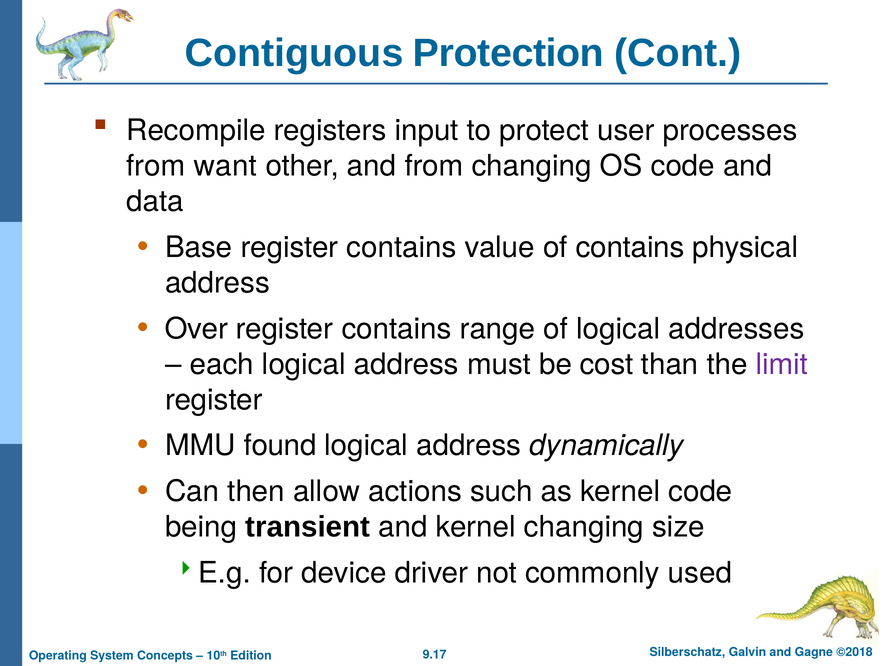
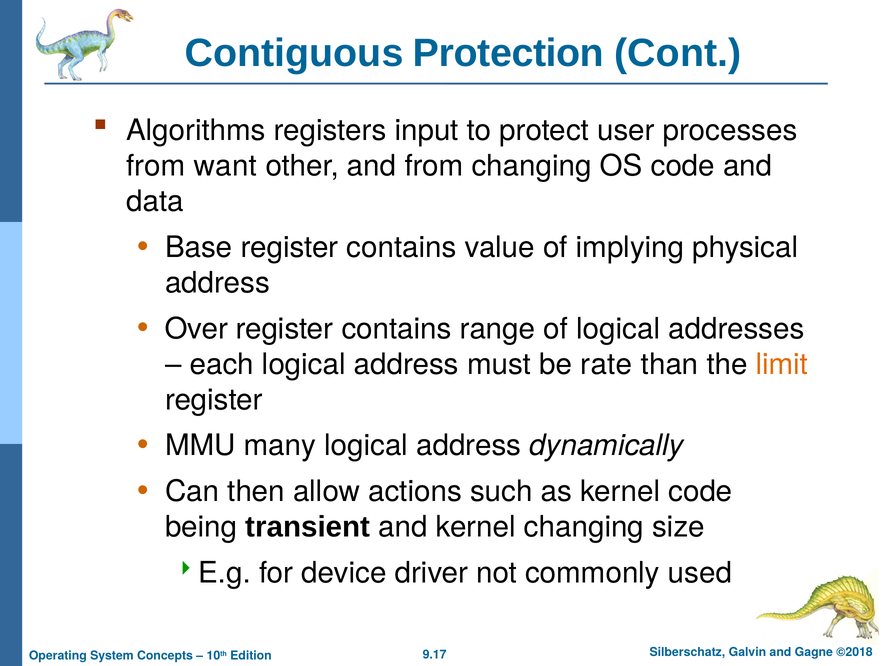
Recompile: Recompile -> Algorithms (196, 130)
of contains: contains -> implying (630, 247)
cost: cost -> rate (606, 364)
limit colour: purple -> orange (782, 364)
found: found -> many (280, 445)
